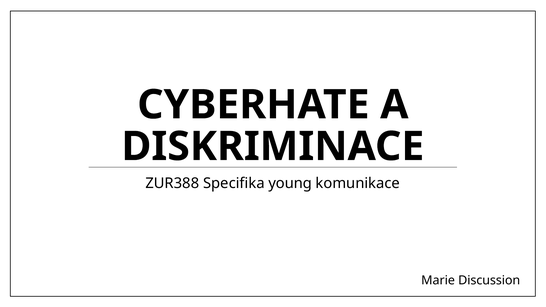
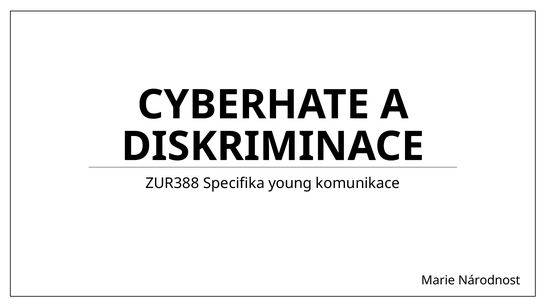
Discussion: Discussion -> Národnost (489, 280)
